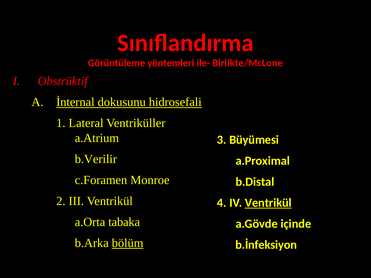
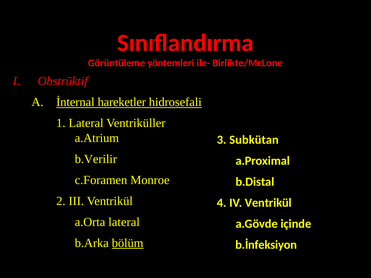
dokusunu: dokusunu -> hareketler (122, 102)
Büyümesi: Büyümesi -> Subkütan (254, 140)
Ventrikül underline: present -> none (268, 203)
a.Orta tabaka: tabaka -> lateral (124, 222)
